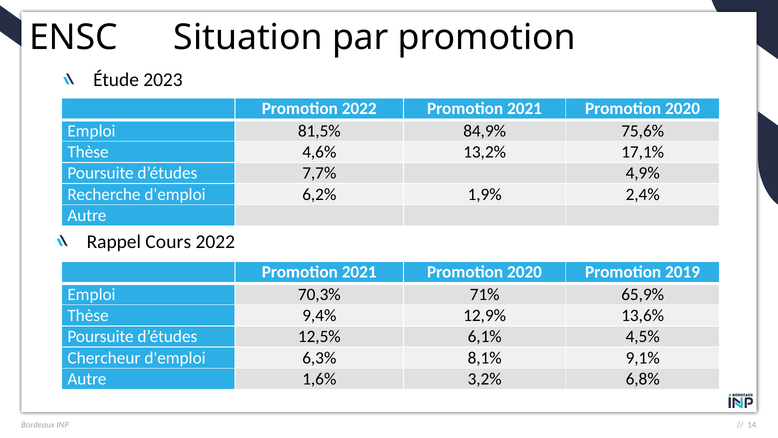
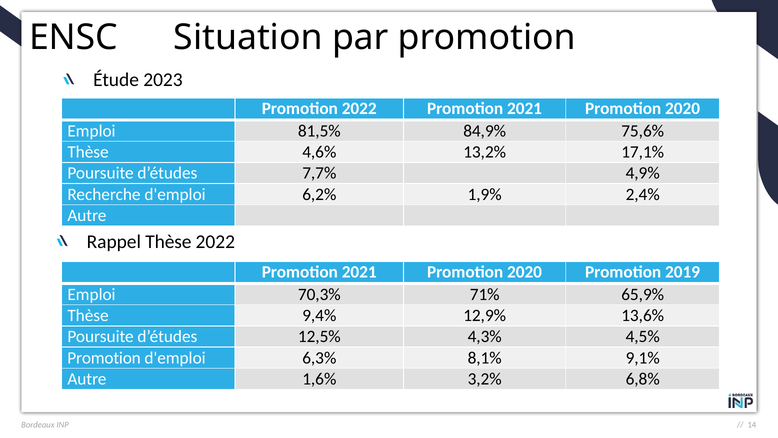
Rappel Cours: Cours -> Thèse (168, 241)
6,1%: 6,1% -> 4,3% (485, 336)
Chercheur: Chercheur -> Promotion (104, 358)
